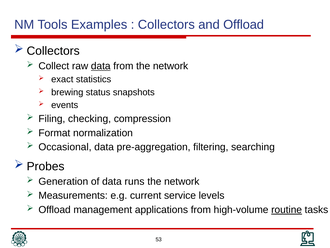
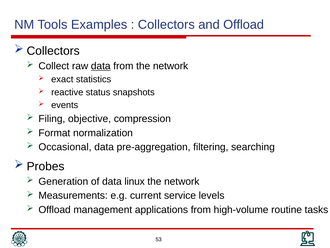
brewing: brewing -> reactive (67, 92)
checking: checking -> objective (90, 119)
runs: runs -> linux (135, 181)
routine underline: present -> none (287, 209)
